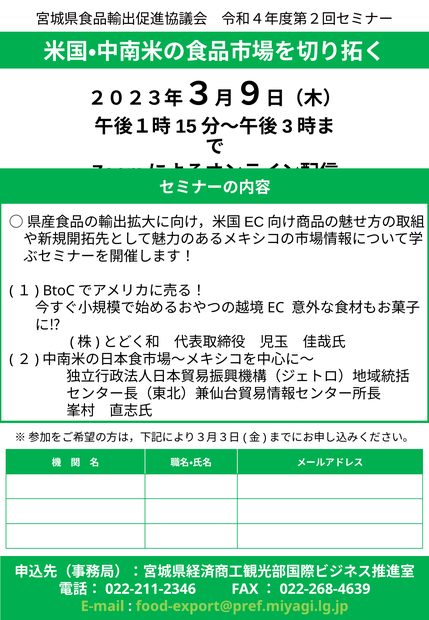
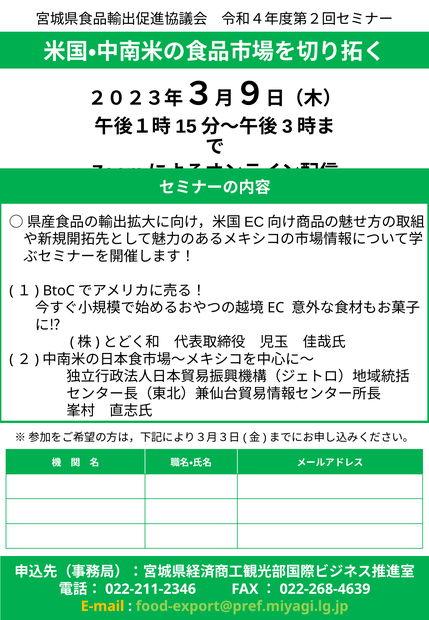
E-mail colour: light green -> yellow (103, 606)
